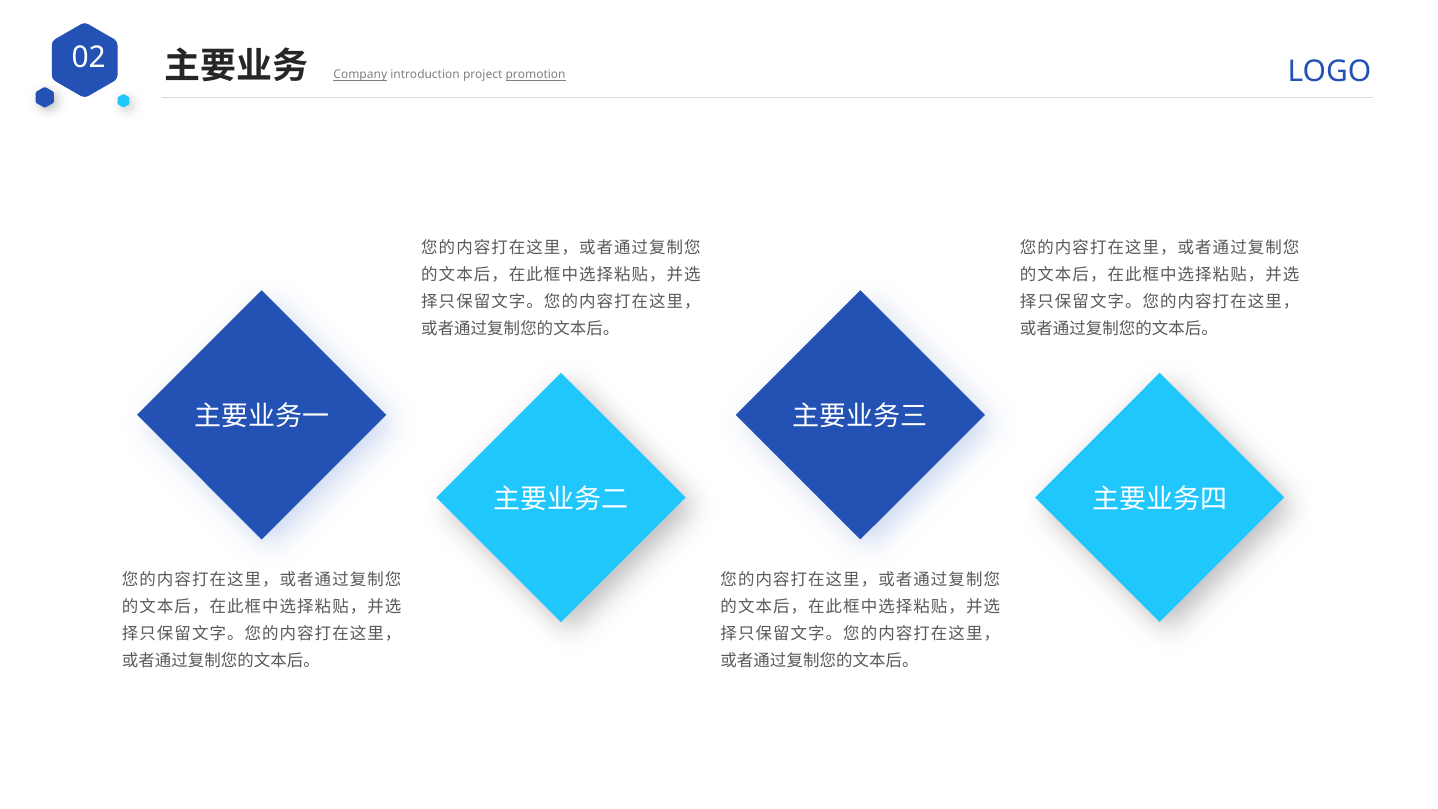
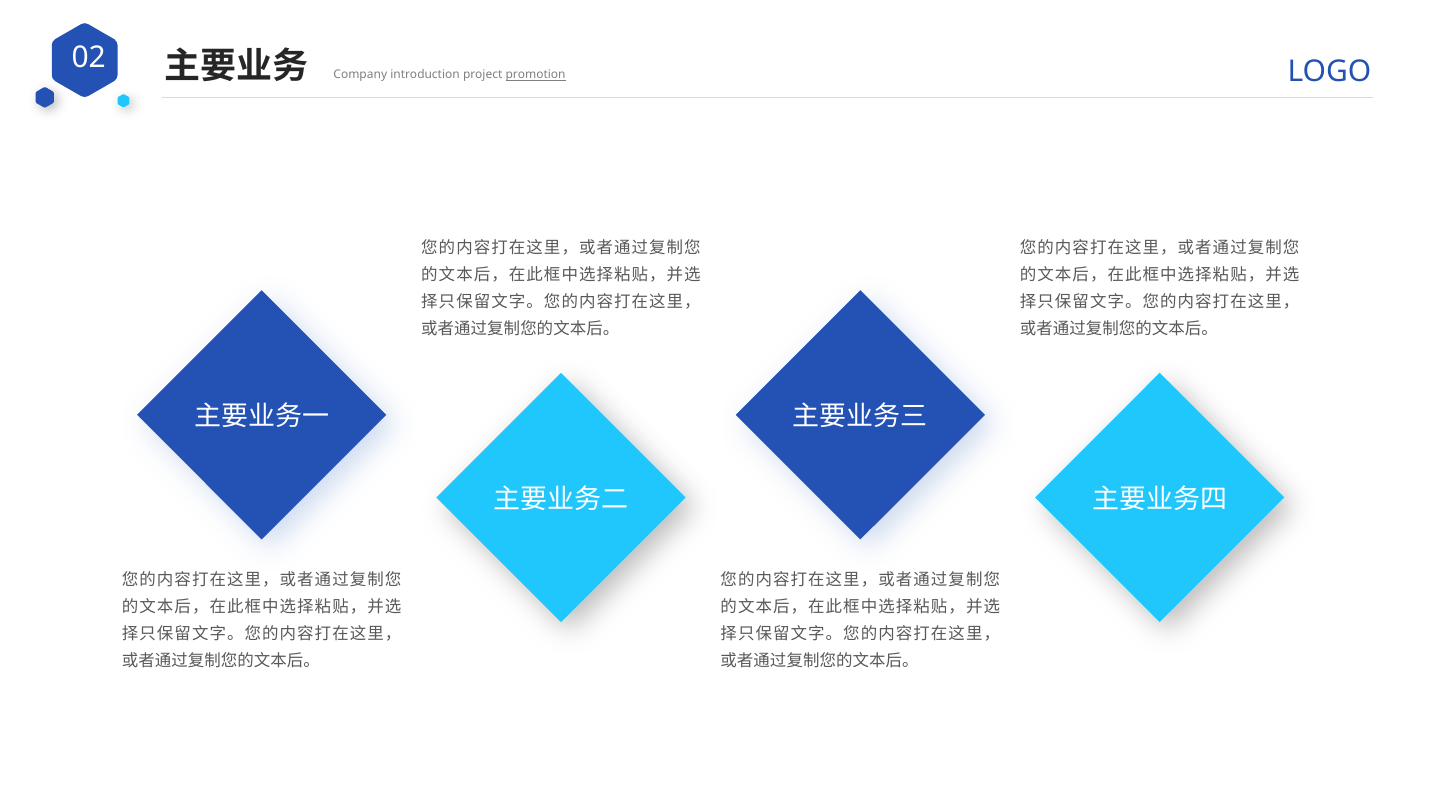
Company underline: present -> none (360, 75)
